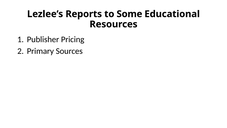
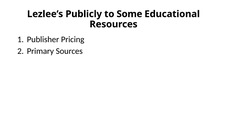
Reports: Reports -> Publicly (84, 14)
